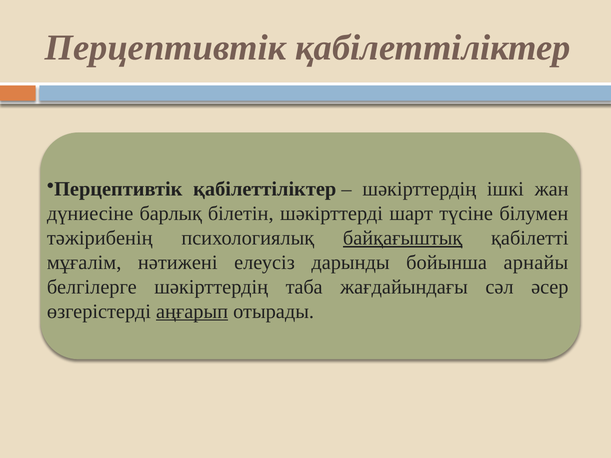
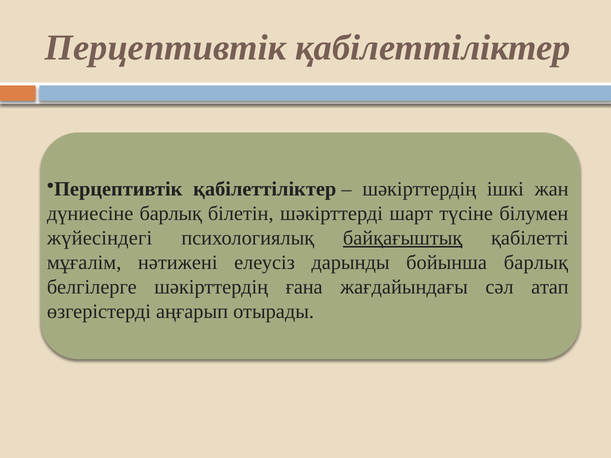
тәжiрибенiң: тәжiрибенiң -> жүйесiндегi (100, 238)
aрнaйы: aрнaйы -> барлық (536, 263)
таба: таба -> ғaнa (304, 287)
әсер: әсер -> aтaп (550, 287)
аңғарып underline: present -> none (192, 311)
